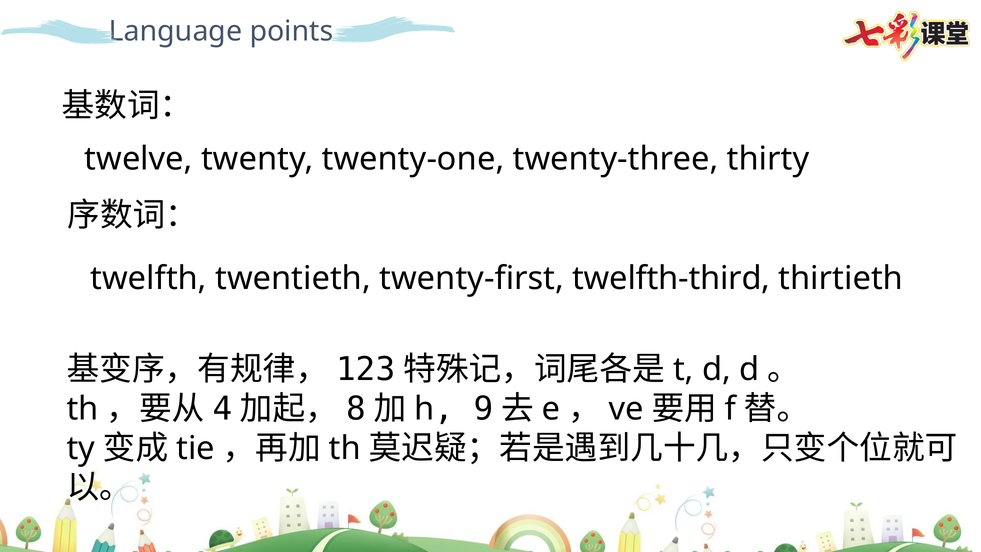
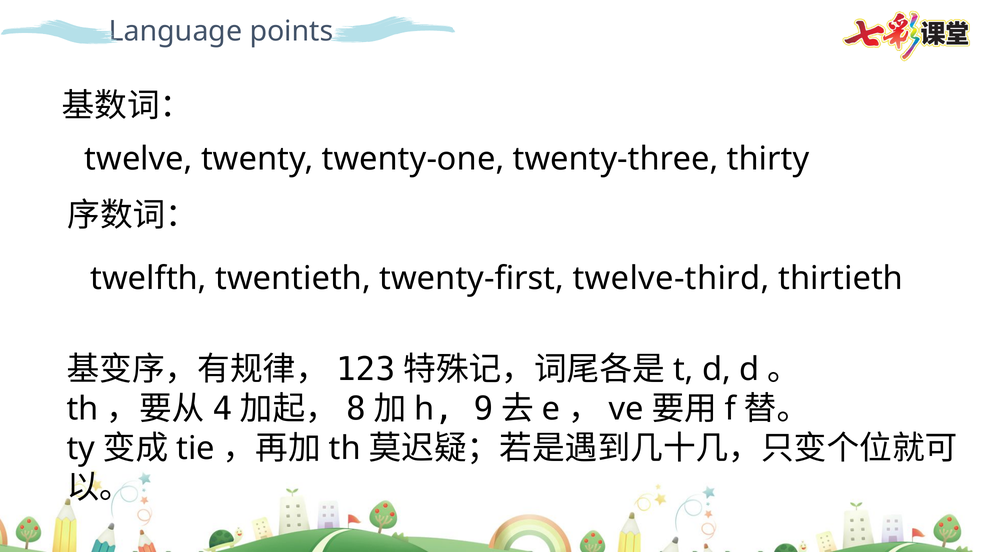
twelfth-third: twelfth-third -> twelve-third (671, 278)
